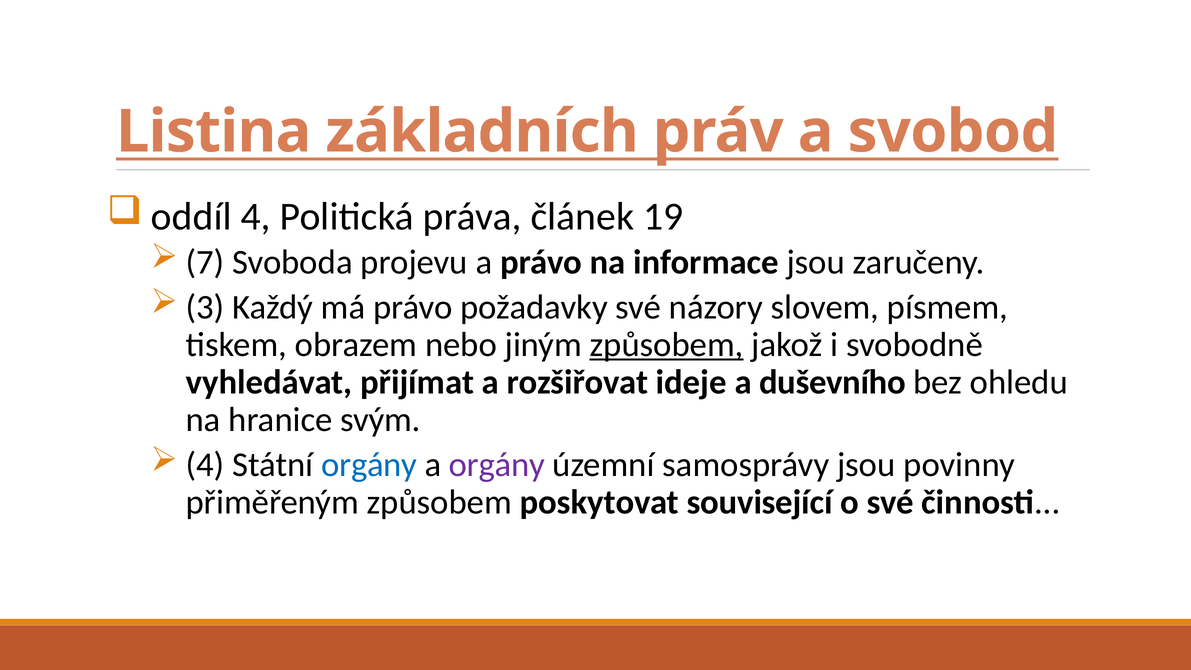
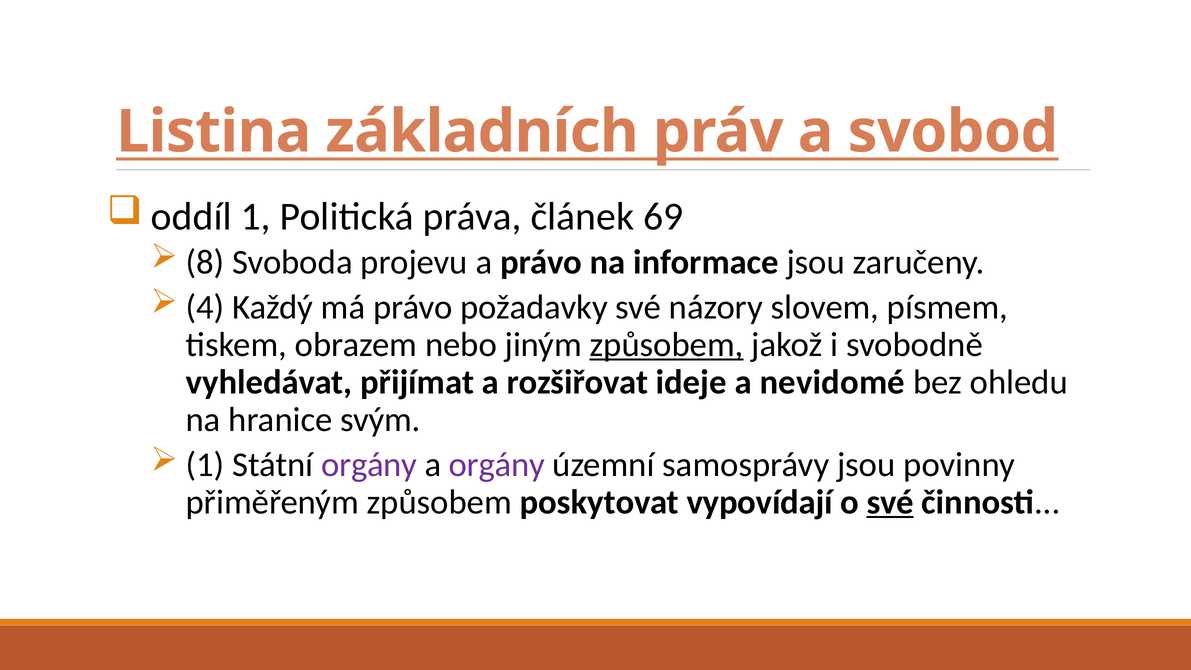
oddíl 4: 4 -> 1 (256, 217)
19: 19 -> 69 (663, 217)
7: 7 -> 8 (205, 262)
3: 3 -> 4 (205, 307)
duševního: duševního -> nevidomé (832, 382)
4: 4 -> 1 (205, 465)
orgány colour: blue -> purple (369, 465)
související: související -> vypovídají (760, 502)
své underline: none -> present (890, 502)
